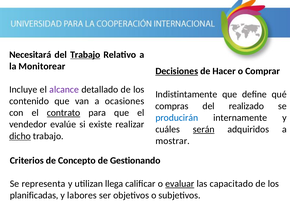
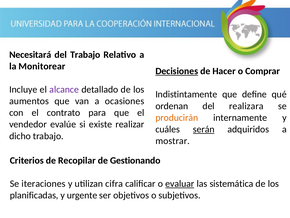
Trabajo underline: present -> none (85, 55)
contenido: contenido -> aumentos (29, 101)
compras: compras -> ordenan (172, 106)
realizado: realizado -> realizara (246, 106)
contrato underline: present -> none (64, 113)
producirán colour: blue -> orange (177, 117)
dicho underline: present -> none (20, 136)
Concepto: Concepto -> Recopilar (77, 160)
representa: representa -> iteraciones (44, 183)
llega: llega -> cifra (114, 183)
capacitado: capacitado -> sistemática (231, 183)
labores: labores -> urgente (82, 195)
